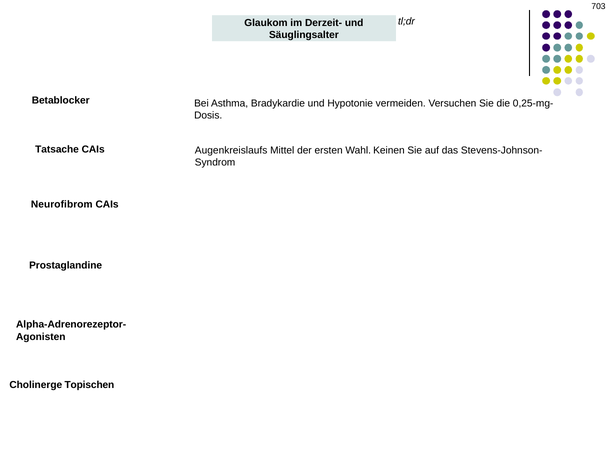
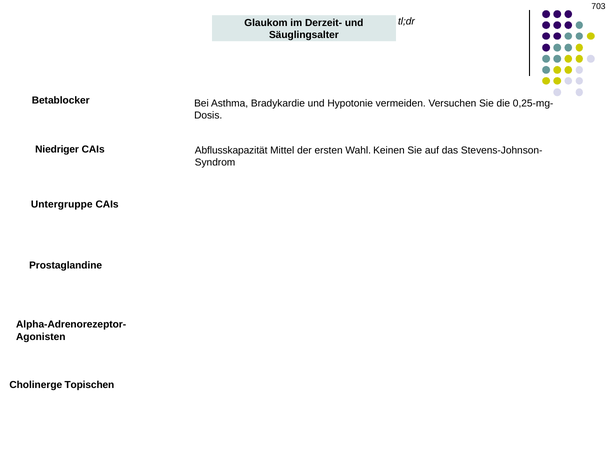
Tatsache: Tatsache -> Niedriger (57, 149)
Augenkreislaufs: Augenkreislaufs -> Abflusskapazität (231, 150)
Neurofibrom: Neurofibrom -> Untergruppe (62, 205)
